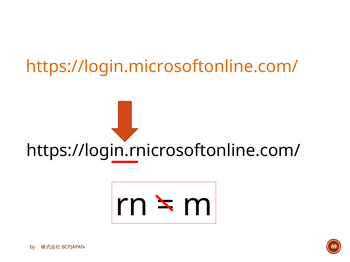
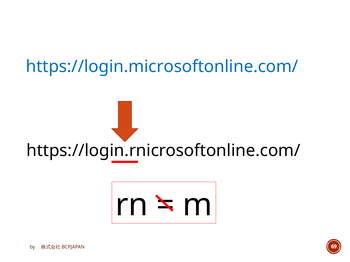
https://login.microsoftonline.com/ colour: orange -> blue (162, 67)
